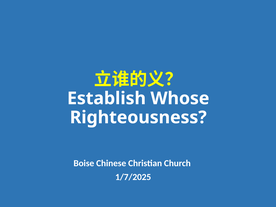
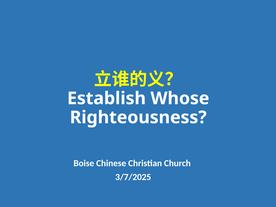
1/7/2025: 1/7/2025 -> 3/7/2025 (133, 177)
